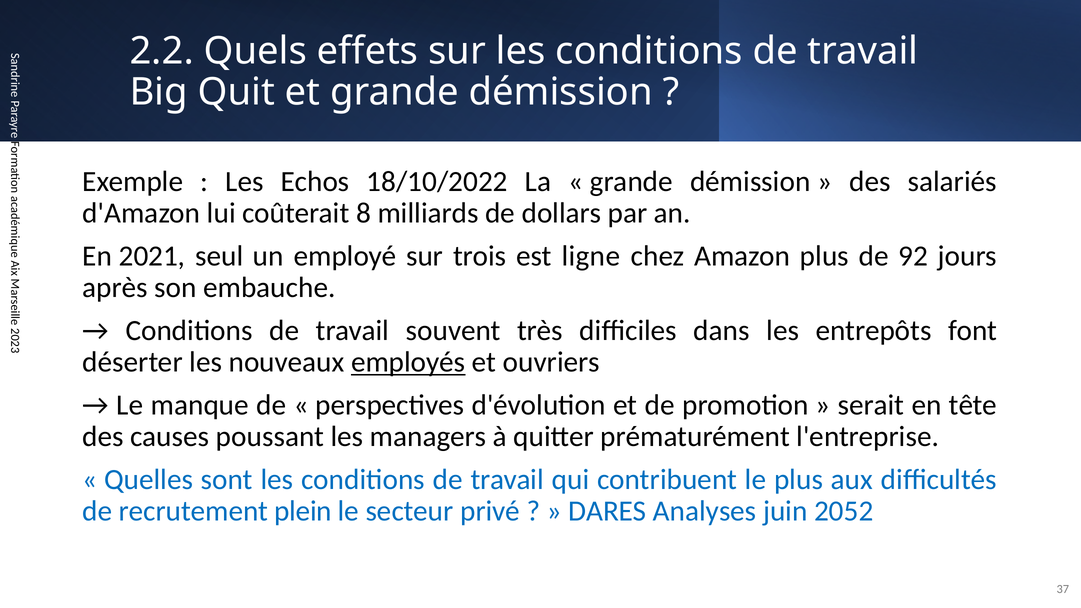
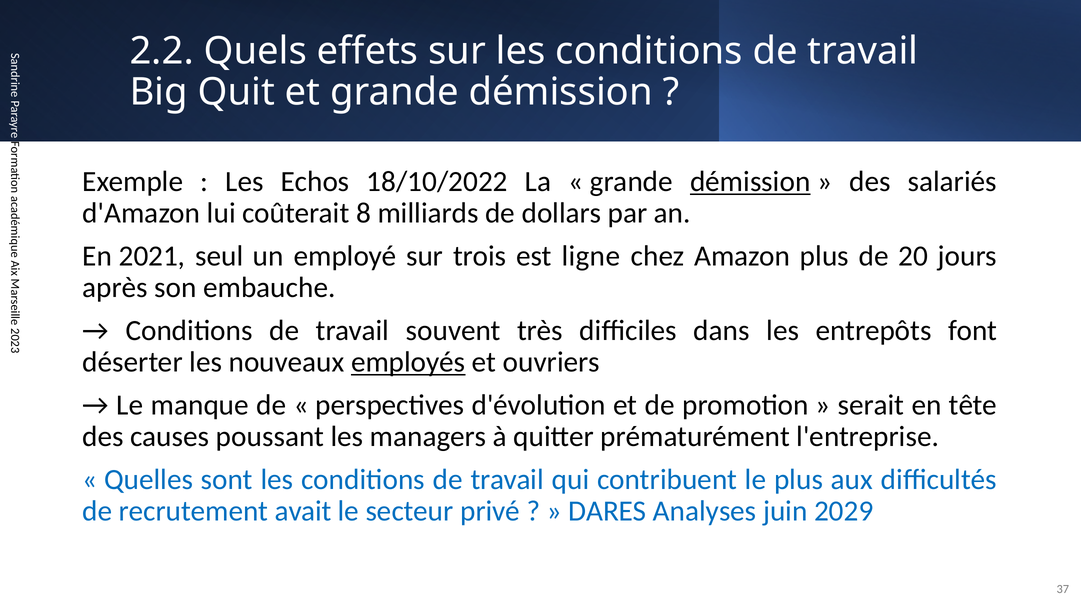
démission underline: none -> present (750, 182)
92: 92 -> 20 (913, 256)
plein: plein -> avait (303, 511)
2052: 2052 -> 2029 (844, 511)
